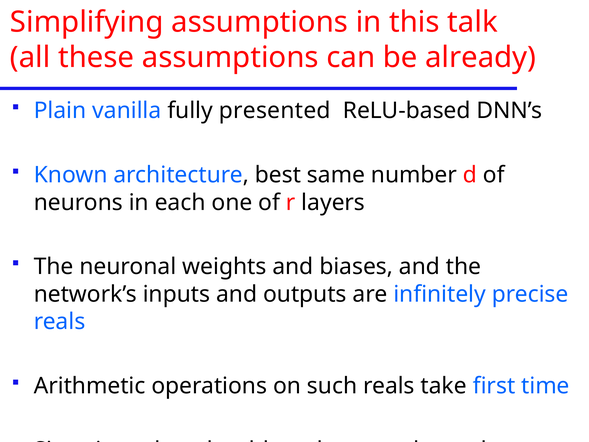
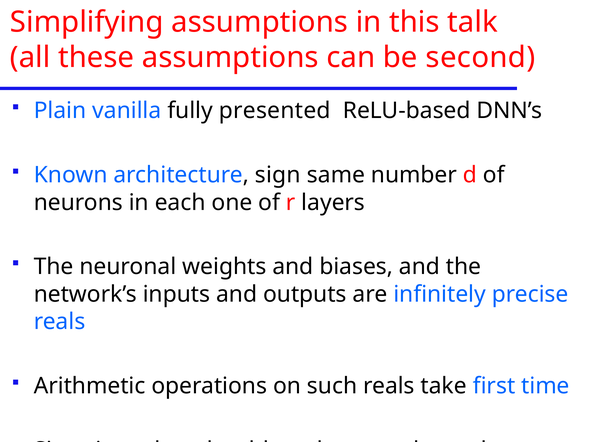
already: already -> second (480, 57)
best: best -> sign (278, 175)
